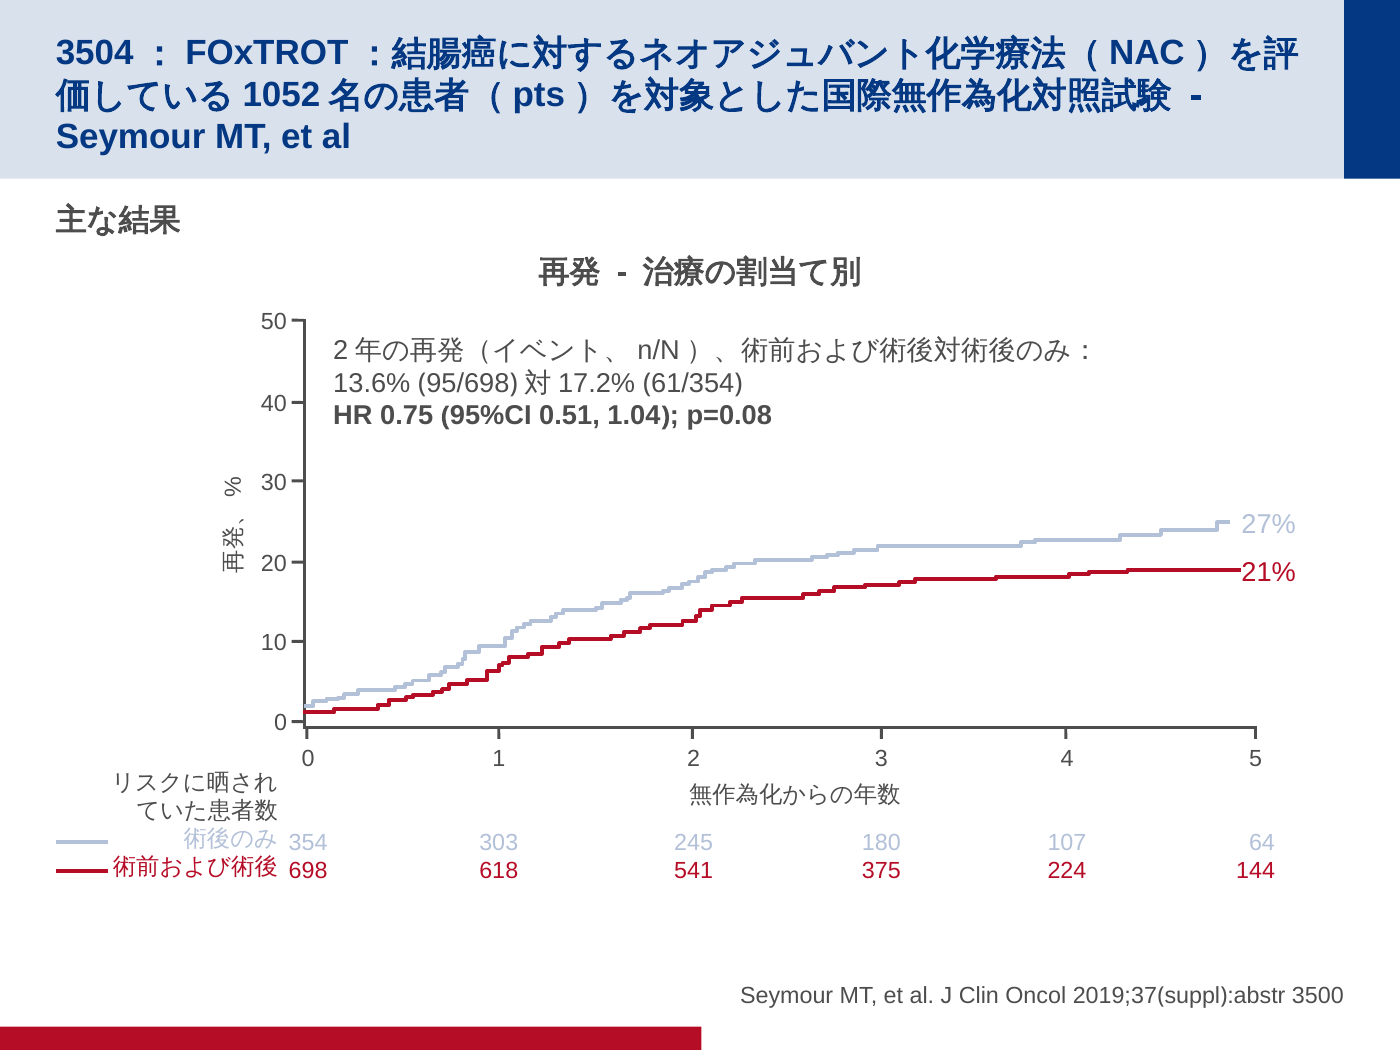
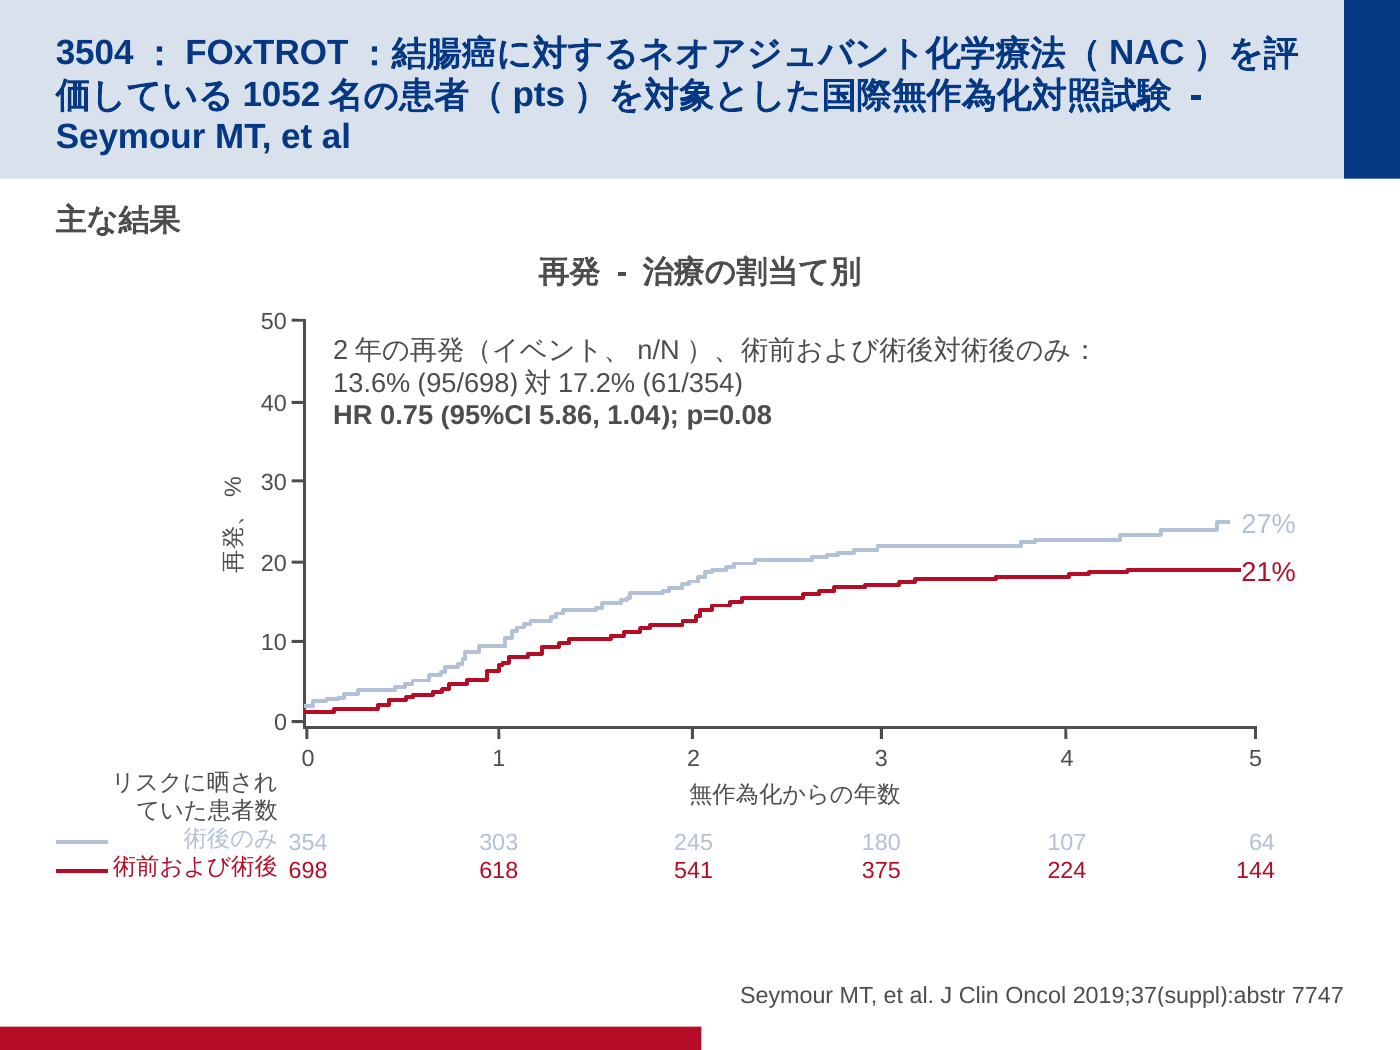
0.51: 0.51 -> 5.86 (570, 416)
3500: 3500 -> 7747 (1318, 996)
